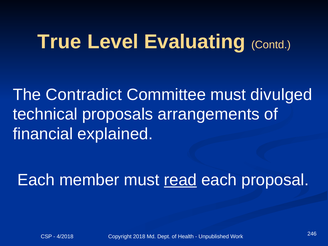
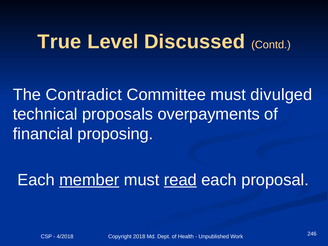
Evaluating: Evaluating -> Discussed (195, 42)
arrangements: arrangements -> overpayments (209, 114)
explained: explained -> proposing (115, 134)
member underline: none -> present (89, 180)
